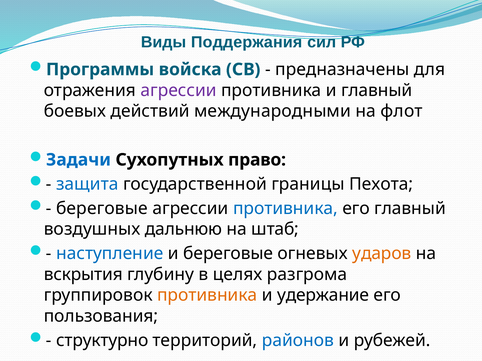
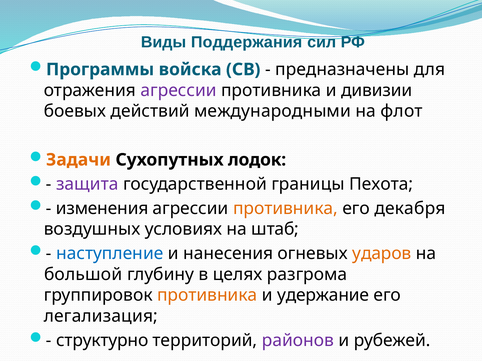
и главный: главный -> дивизии (377, 90)
Задачи colour: blue -> orange (78, 160)
право: право -> лодок (257, 160)
защита colour: blue -> purple (87, 184)
береговые: береговые -> изменения (102, 209)
противника colour: blue -> orange (285, 209)
его главный: главный -> декабря (410, 209)
дальнюю: дальнюю -> условиях (183, 230)
и береговые: береговые -> нанесения (228, 254)
вскрытия: вскрытия -> большой (83, 275)
пользования: пользования -> легализация (101, 317)
районов colour: blue -> purple (298, 341)
